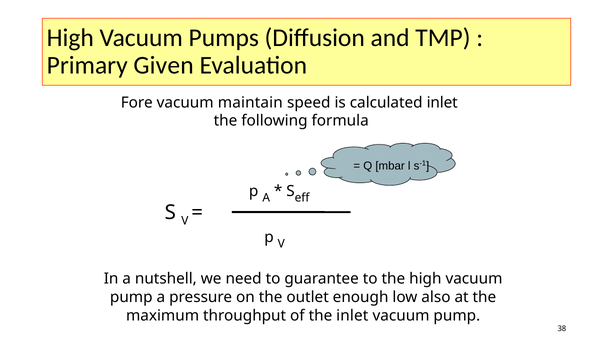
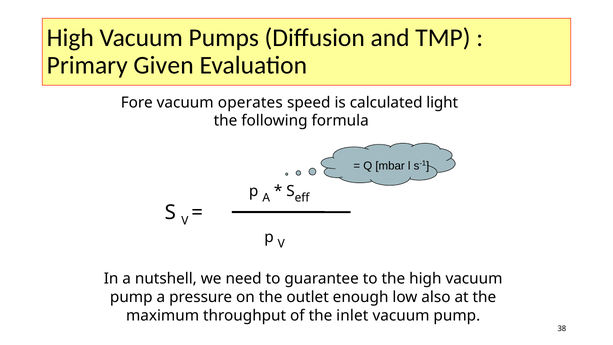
maintain: maintain -> operates (250, 102)
calculated inlet: inlet -> light (442, 102)
